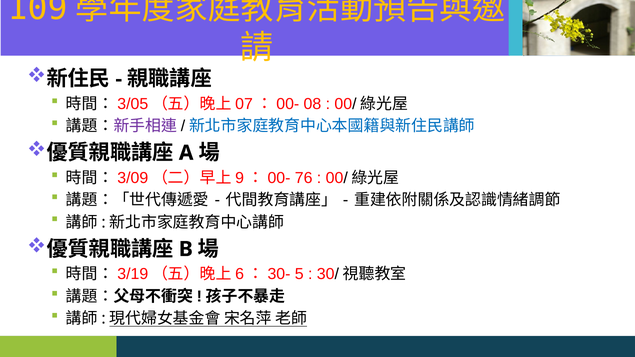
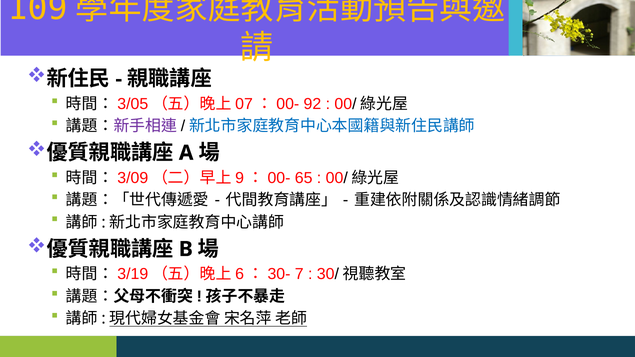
08: 08 -> 92 (312, 104)
76: 76 -> 65 (304, 178)
5: 5 -> 7 (299, 274)
